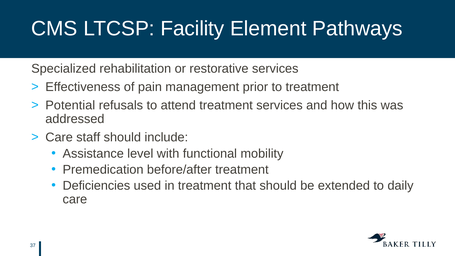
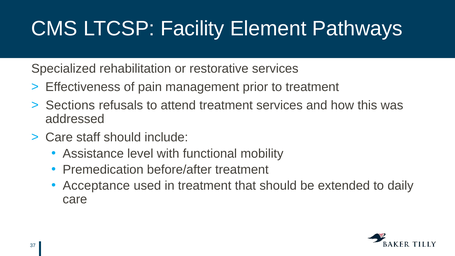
Potential: Potential -> Sections (70, 105)
Deficiencies: Deficiencies -> Acceptance (96, 185)
